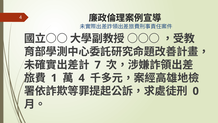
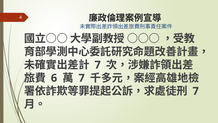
1: 1 -> 6 (54, 78)
4: 4 -> 7 (82, 78)
0: 0 -> 7 (196, 91)
